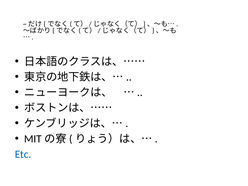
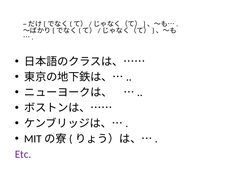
Etc colour: blue -> purple (23, 154)
